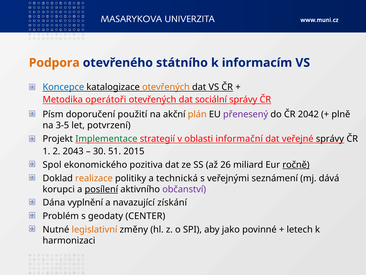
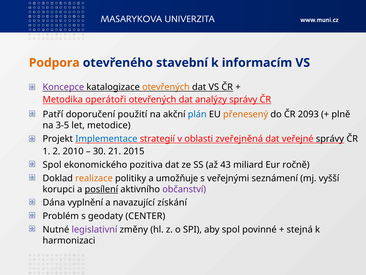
státního: státního -> stavební (182, 63)
Koncepce colour: blue -> purple (63, 87)
sociální: sociální -> analýzy (211, 99)
Písm: Písm -> Patří (53, 114)
plán colour: orange -> blue (197, 114)
přenesený colour: purple -> orange (246, 114)
2042: 2042 -> 2093 (308, 114)
potvrzení: potvrzení -> metodice (109, 125)
Implementace colour: green -> blue (106, 139)
informační: informační -> zveřejněná (239, 139)
2043: 2043 -> 2010 (73, 151)
51: 51 -> 21 (115, 151)
26: 26 -> 43 (226, 164)
ročně underline: present -> none (296, 164)
technická: technická -> umožňuje (177, 178)
dává: dává -> vyšší (329, 178)
legislativní colour: orange -> purple (94, 229)
aby jako: jako -> spol (231, 229)
letech: letech -> stejná (300, 229)
